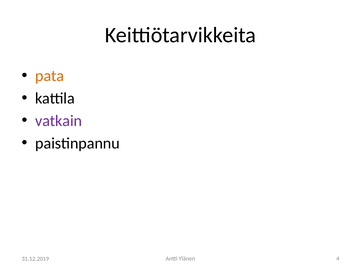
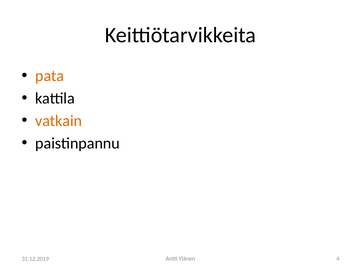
vatkain colour: purple -> orange (59, 121)
